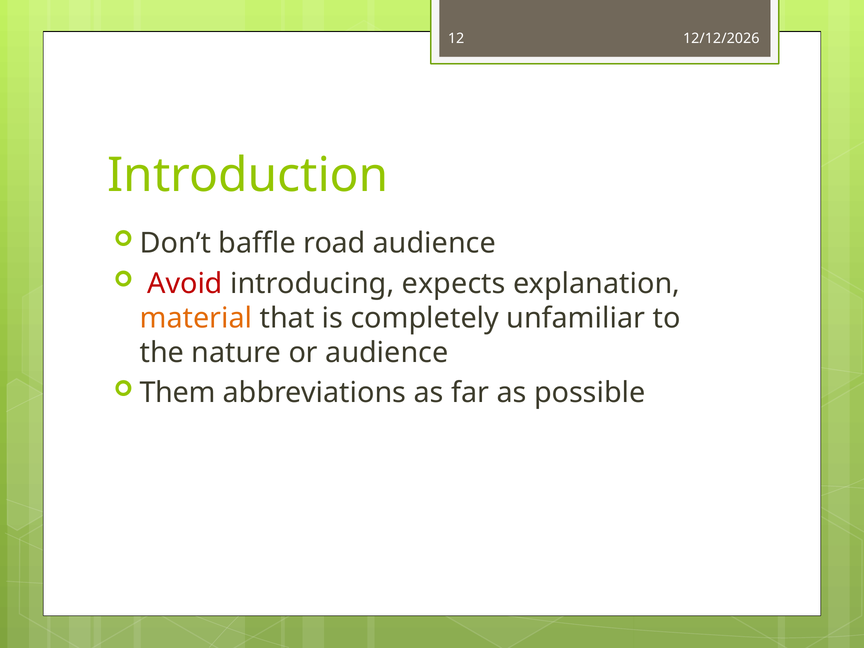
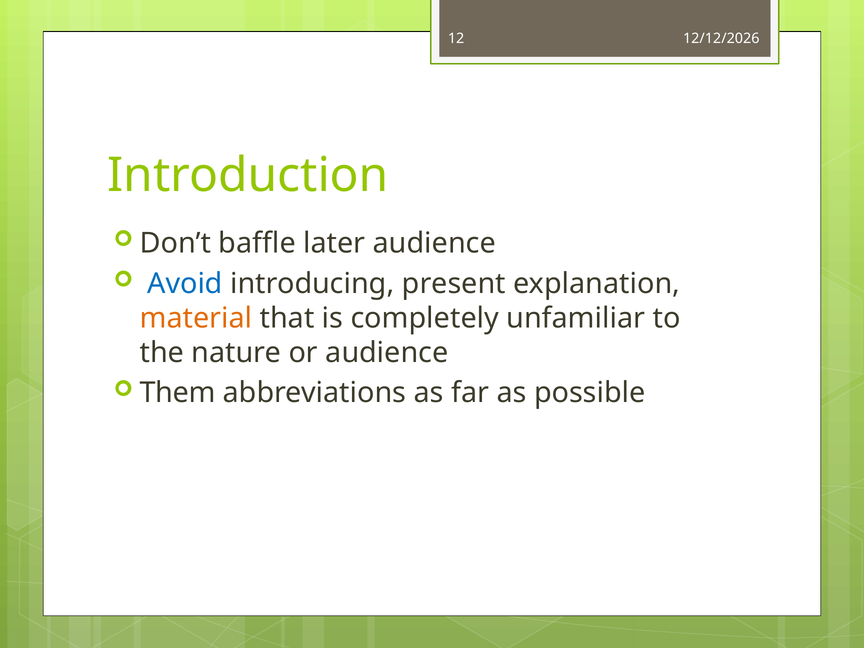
road: road -> later (334, 243)
Avoid colour: red -> blue (185, 284)
expects: expects -> present (454, 284)
